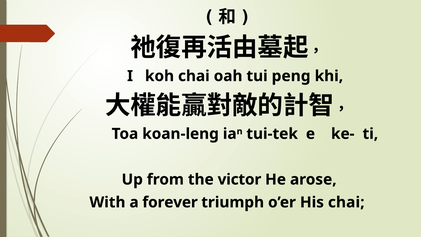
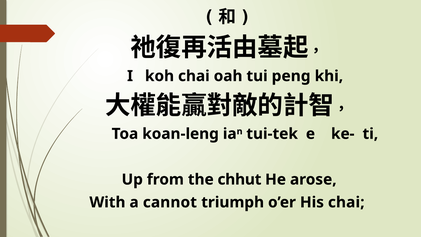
victor: victor -> chhut (239, 179)
forever: forever -> cannot (170, 202)
